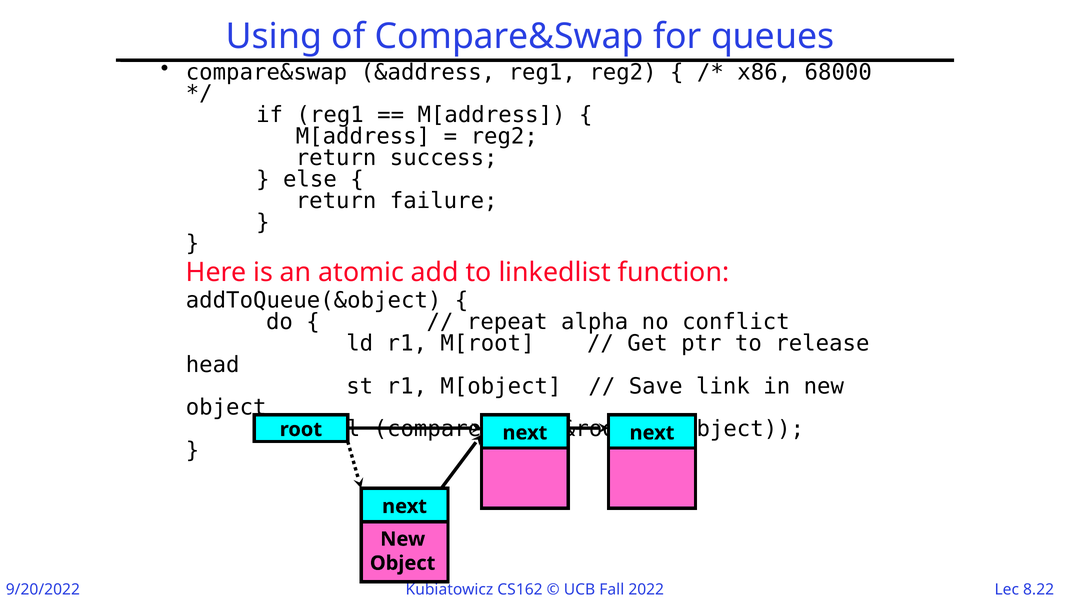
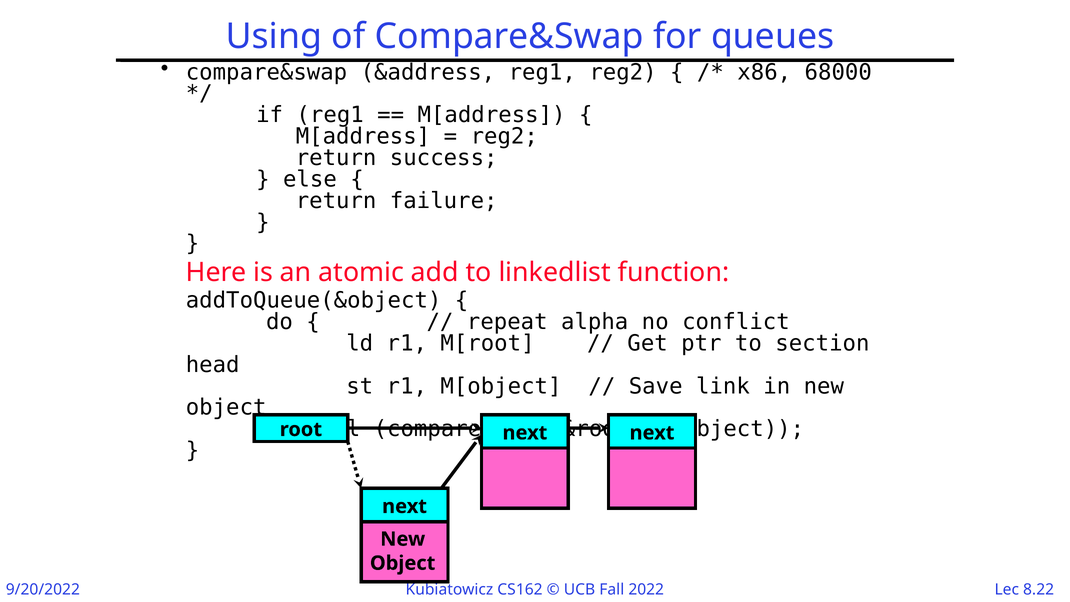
release: release -> section (822, 343)
